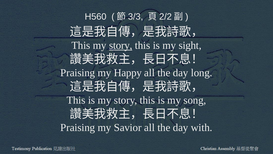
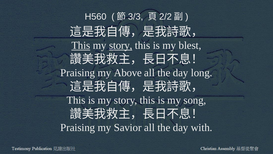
This underline: none -> present (81, 45)
sight: sight -> blest (190, 45)
Happy: Happy -> Above (128, 73)
